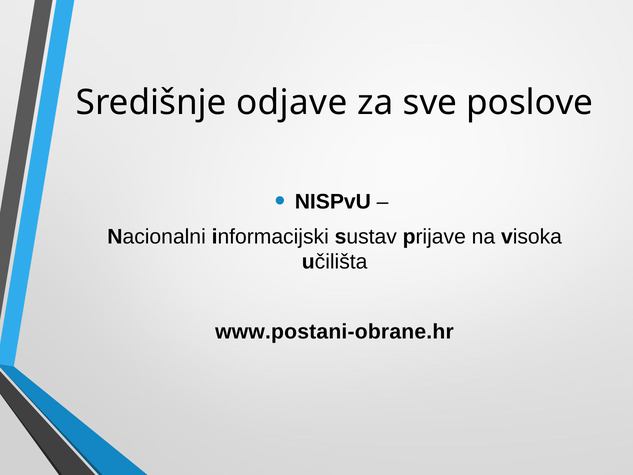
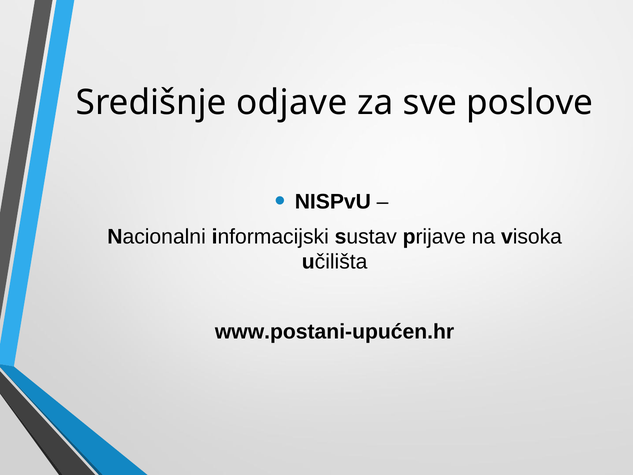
www.postani-obrane.hr: www.postani-obrane.hr -> www.postani-upućen.hr (335, 332)
